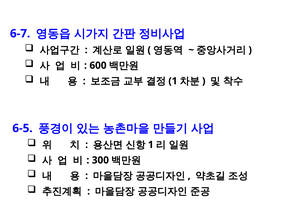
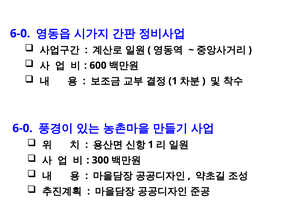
6-7: 6-7 -> 6-0 (20, 33)
6-5: 6-5 -> 6-0 (22, 128)
